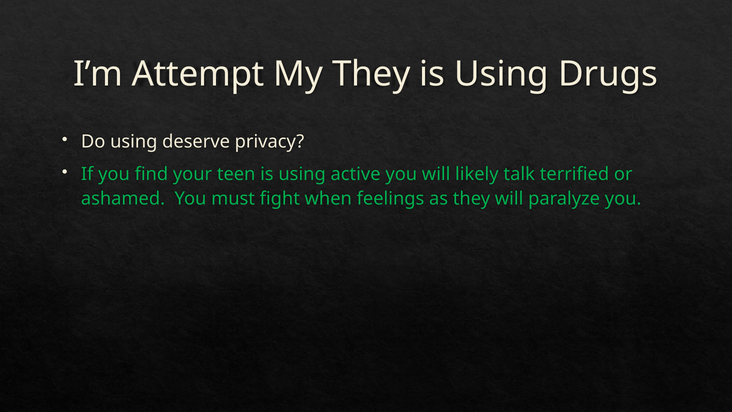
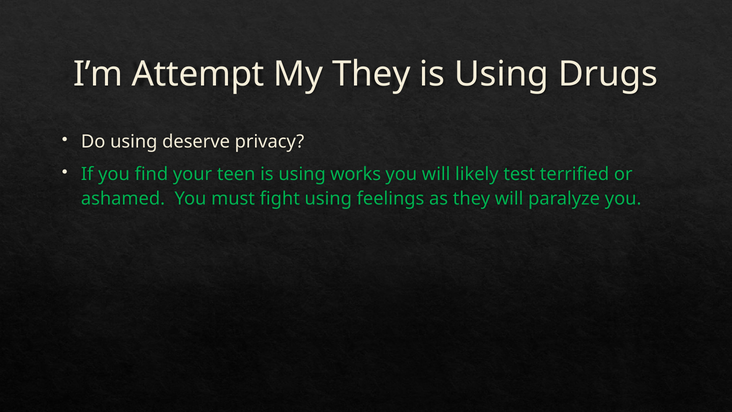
active: active -> works (356, 174)
talk: talk -> test (519, 174)
fight when: when -> using (328, 198)
